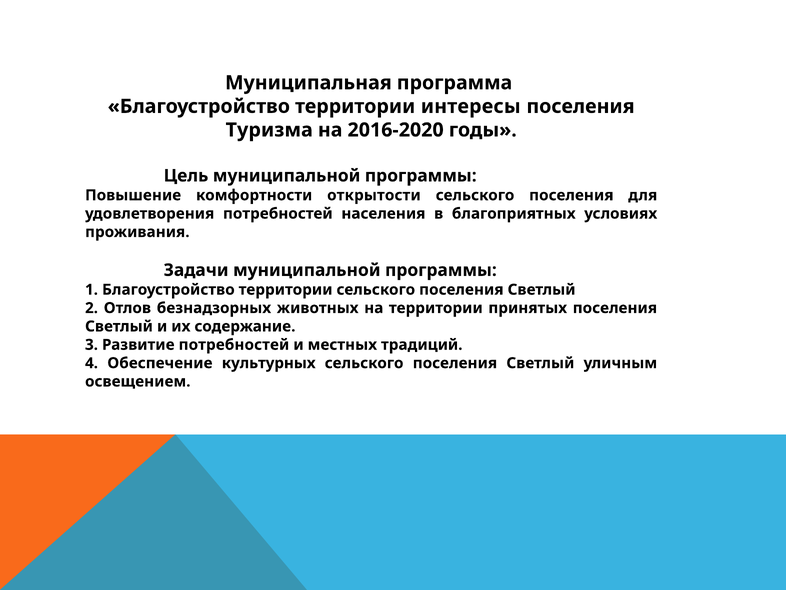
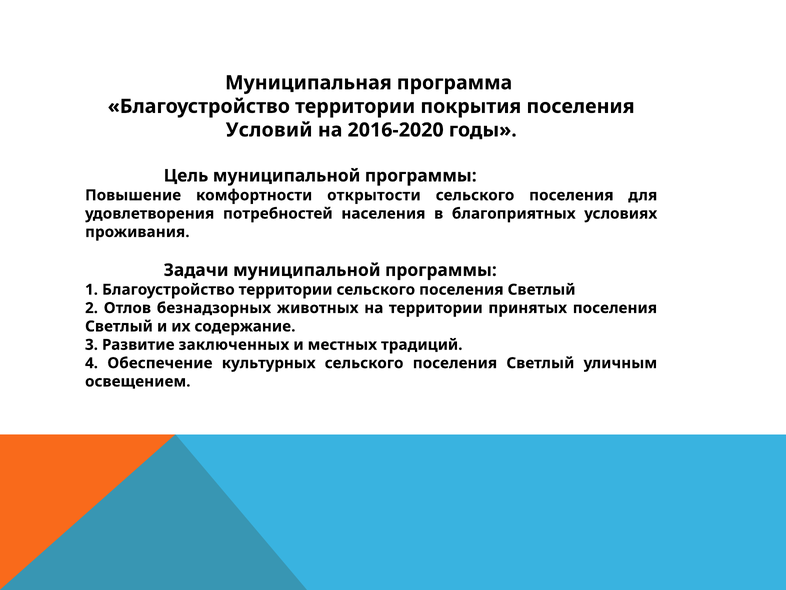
интересы: интересы -> покрытия (471, 106)
Туризма: Туризма -> Условий (269, 130)
Развитие потребностей: потребностей -> заключенных (234, 344)
